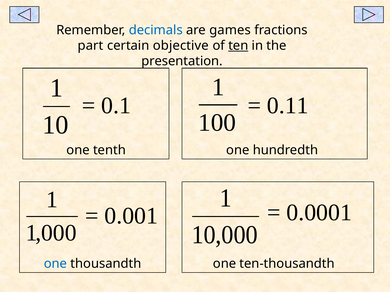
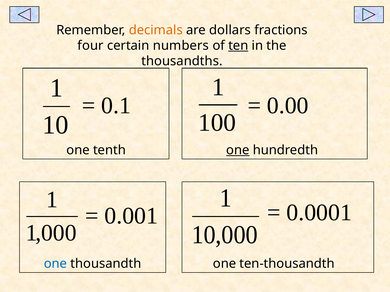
decimals colour: blue -> orange (156, 30)
games: games -> dollars (230, 30)
part: part -> four (90, 46)
objective: objective -> numbers (181, 46)
presentation: presentation -> thousandths (182, 61)
0.11: 0.11 -> 0.00 (288, 106)
one underline: none -> present (238, 150)
